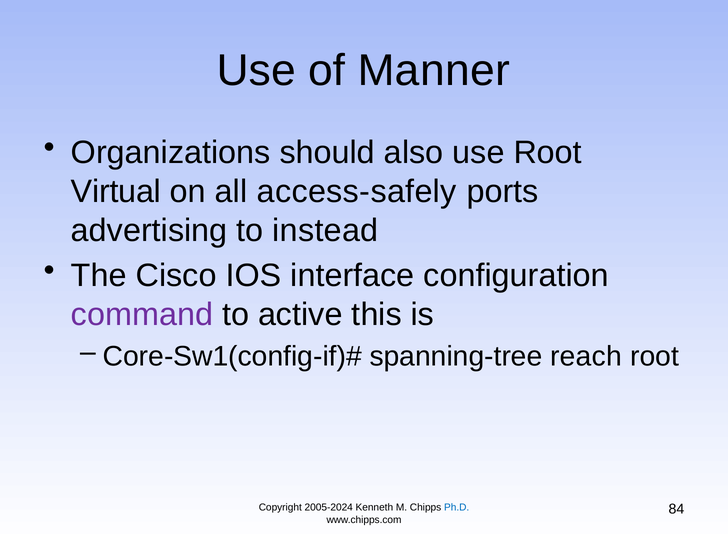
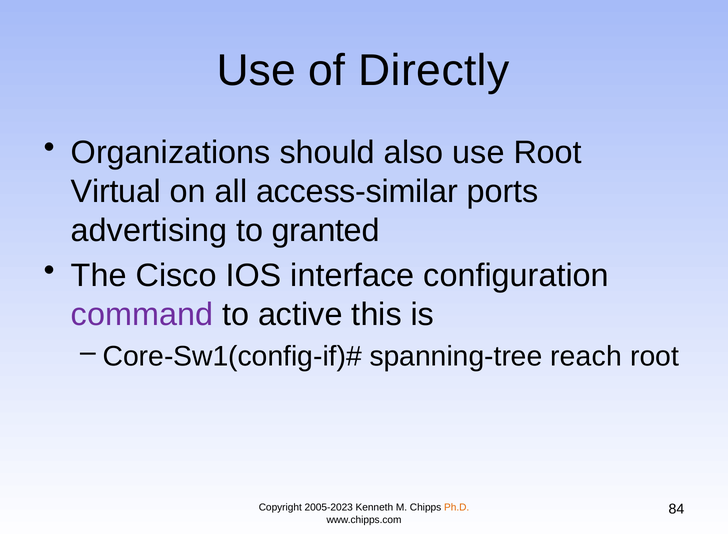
Manner: Manner -> Directly (434, 70)
access-safely: access-safely -> access-similar (357, 192)
instead: instead -> granted (326, 230)
2005-2024: 2005-2024 -> 2005-2023 (329, 508)
Ph.D colour: blue -> orange (457, 508)
